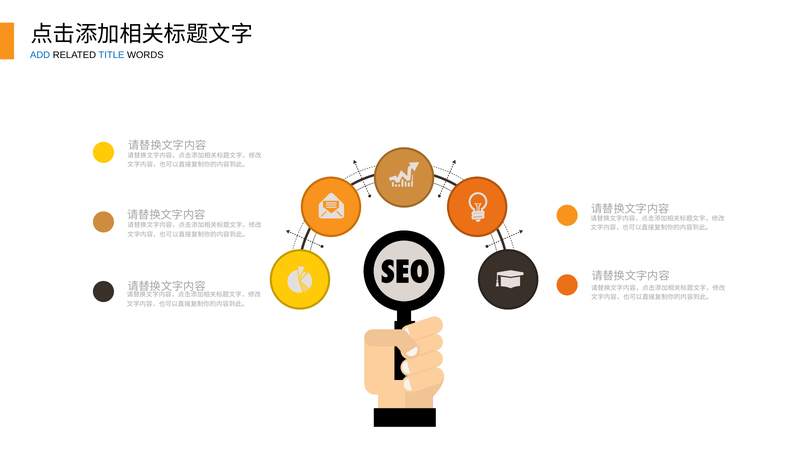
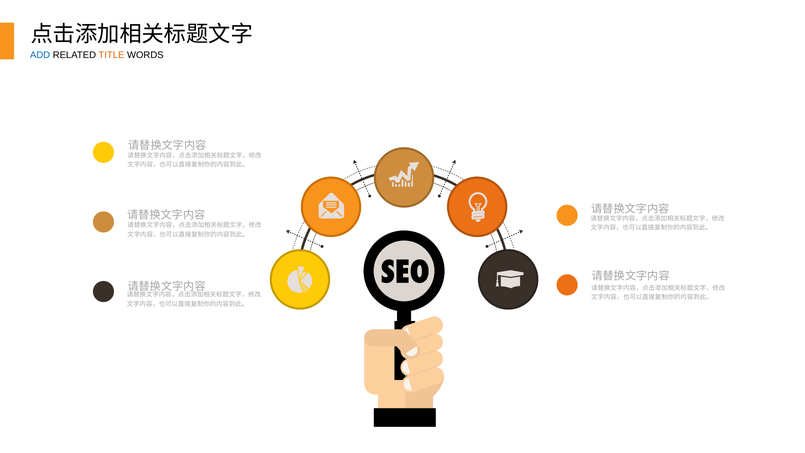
TITLE colour: blue -> orange (111, 55)
